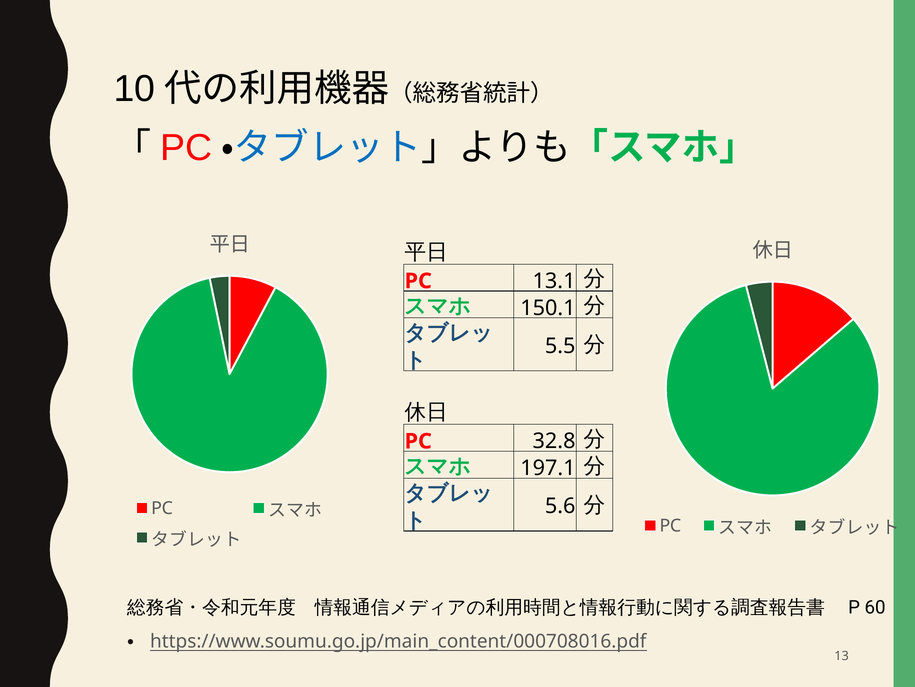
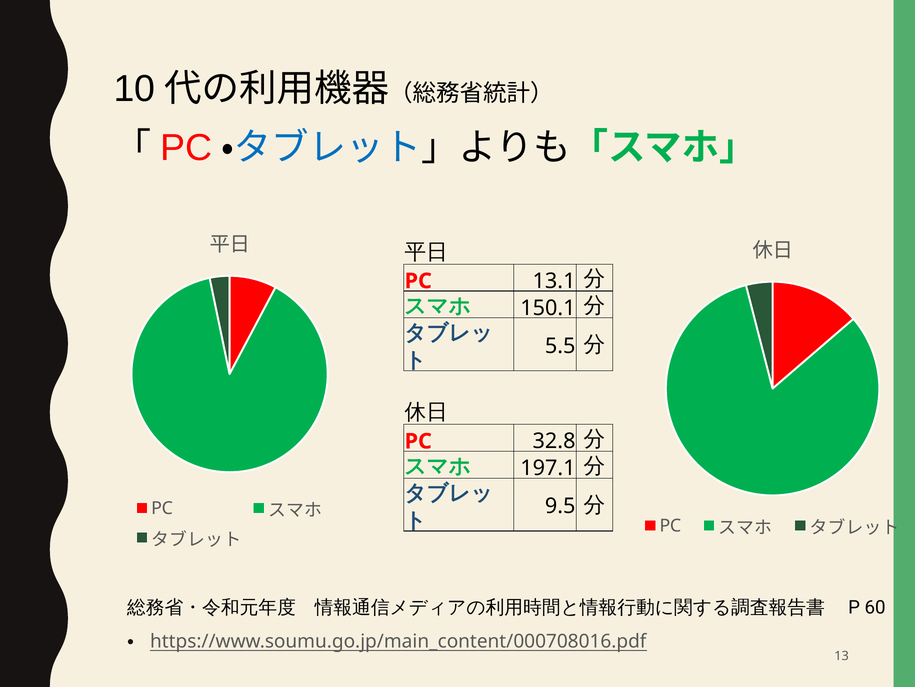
5.6: 5.6 -> 9.5 (560, 506)
